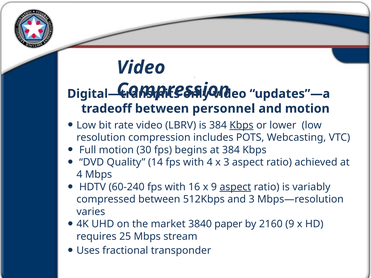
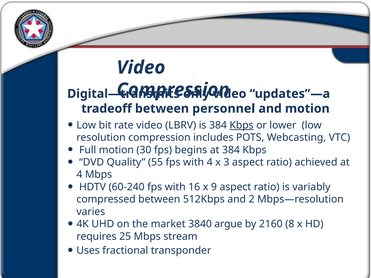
14: 14 -> 55 (155, 162)
aspect underline: present -> none (235, 187)
and 3: 3 -> 2 (252, 199)
paper: paper -> argue (228, 224)
2160 9: 9 -> 8 (290, 224)
